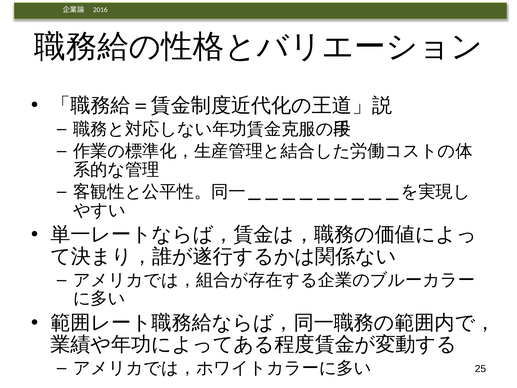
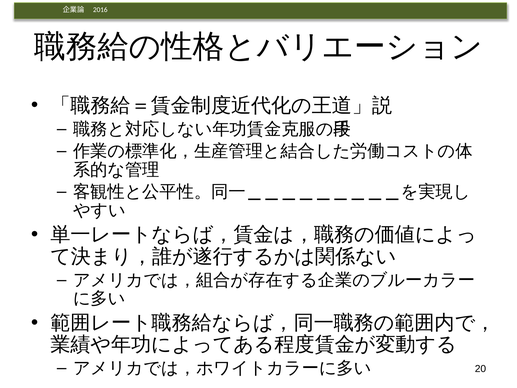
25: 25 -> 20 (480, 369)
